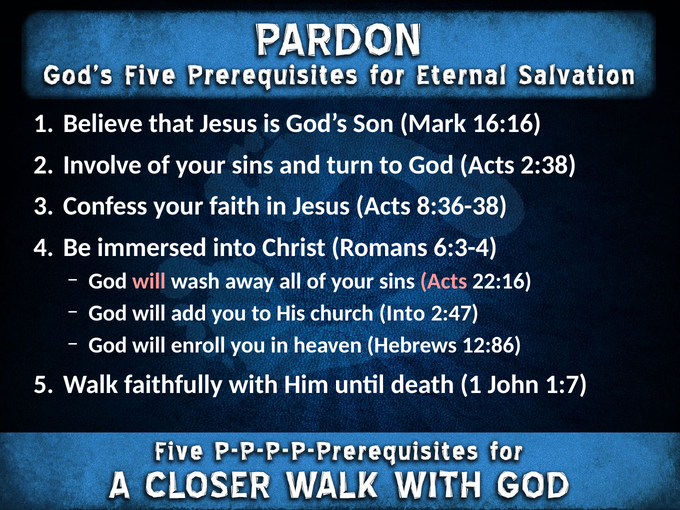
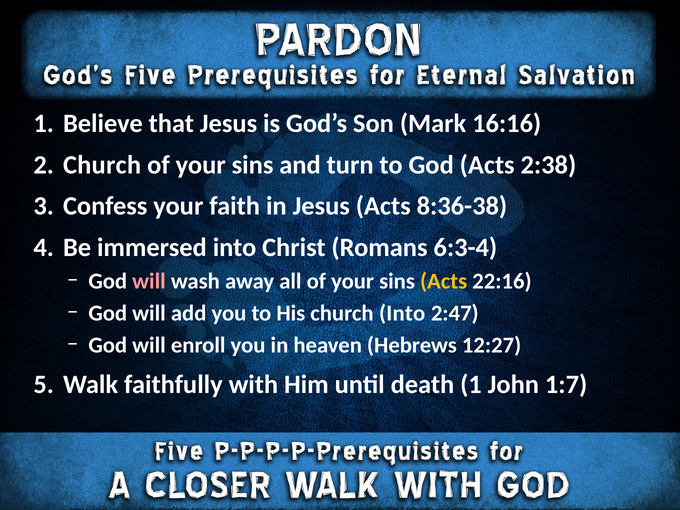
Involve: Involve -> Church (102, 165)
Acts colour: pink -> yellow (444, 281)
12:86: 12:86 -> 12:27 (492, 345)
